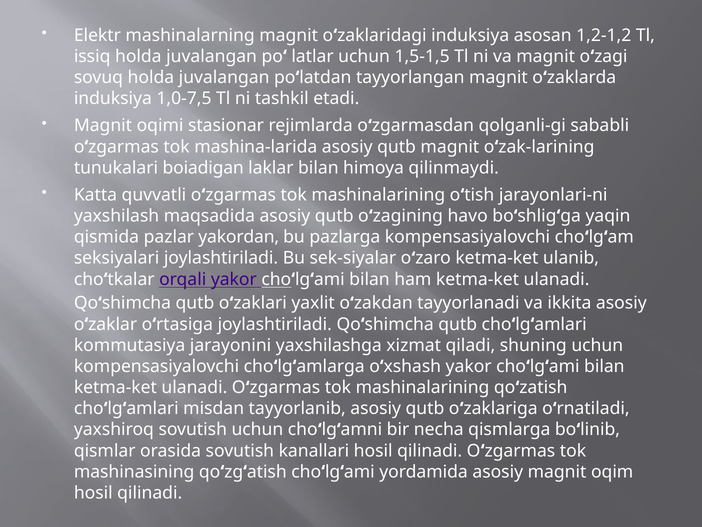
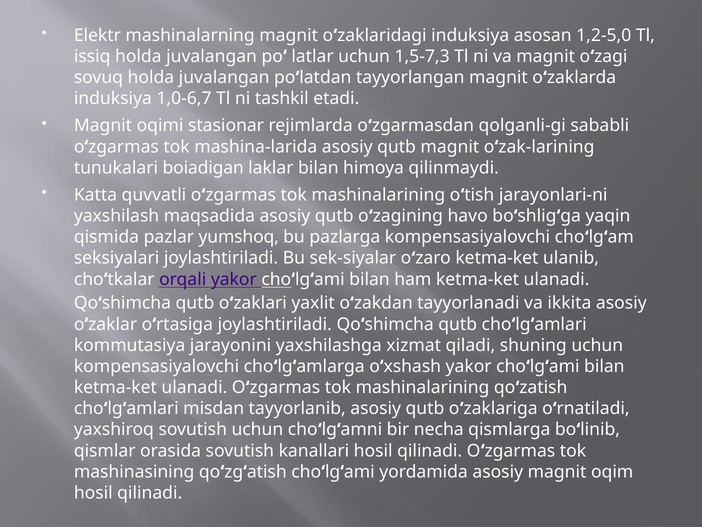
1,2-1,2: 1,2-1,2 -> 1,2-5,0 (604, 35)
1,5-1,5: 1,5-1,5 -> 1,5-7,3 (422, 56)
1,0-7,5: 1,0-7,5 -> 1,0-6,7 (184, 98)
yakordan: yakordan -> yumshoq (239, 237)
